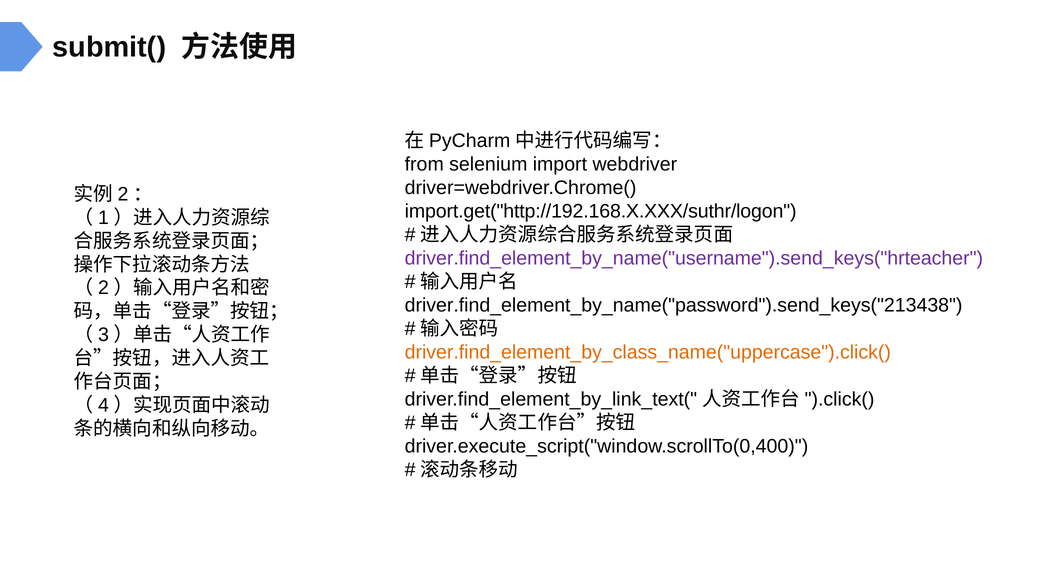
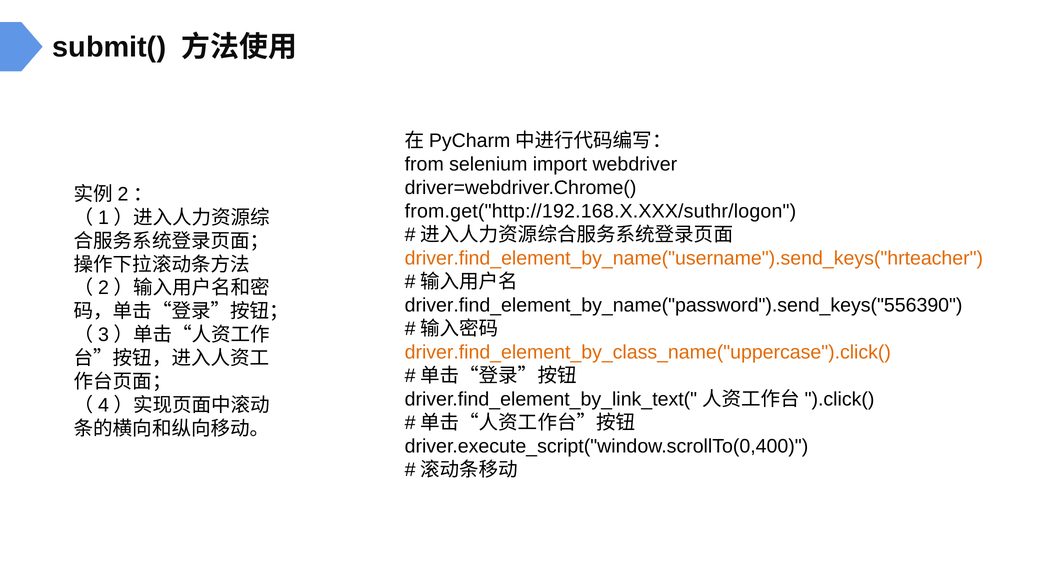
import.get("http://192.168.X.XXX/suthr/logon: import.get("http://192.168.X.XXX/suthr/logon -> from.get("http://192.168.X.XXX/suthr/logon (600, 211)
driver.find_element_by_name("username").send_keys("hrteacher colour: purple -> orange (694, 258)
driver.find_element_by_name("password").send_keys("213438: driver.find_element_by_name("password").send_keys("213438 -> driver.find_element_by_name("password").send_keys("556390 (684, 305)
